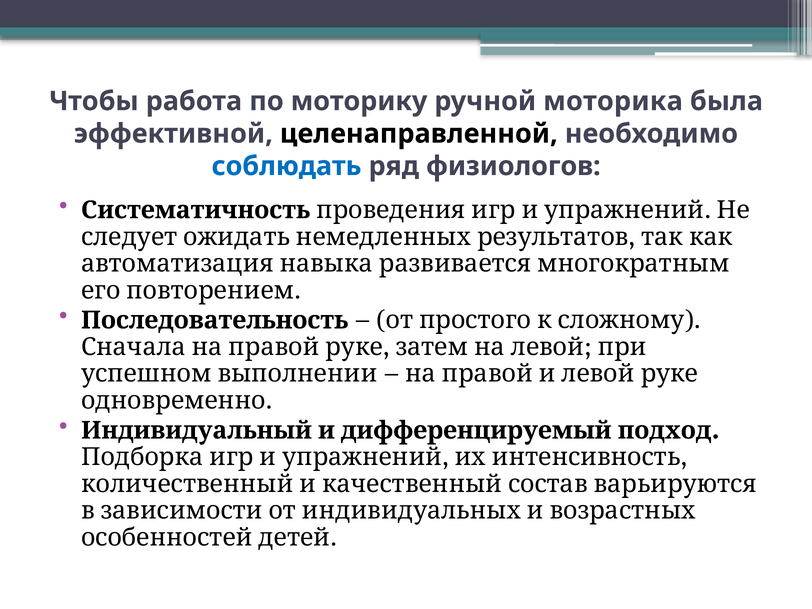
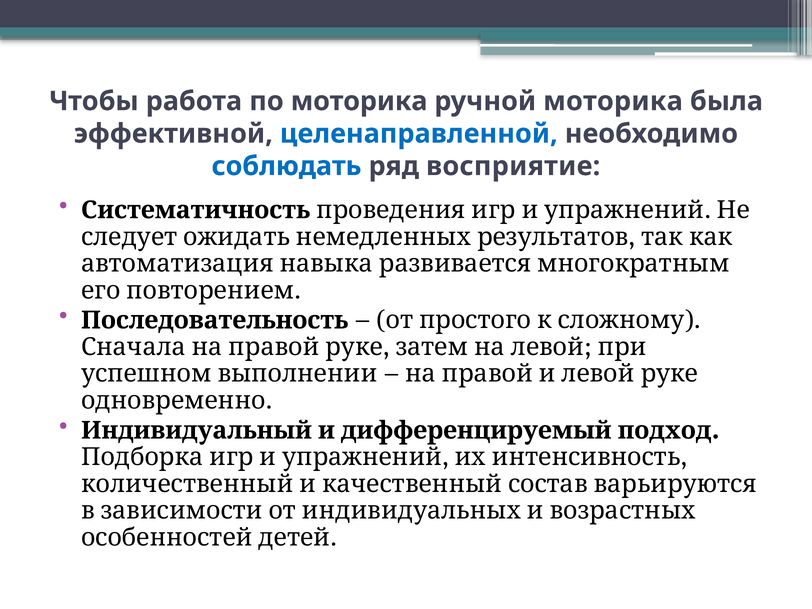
по моторику: моторику -> моторика (359, 101)
целенаправленной colour: black -> blue (419, 134)
физиологов: физиологов -> восприятие (513, 166)
